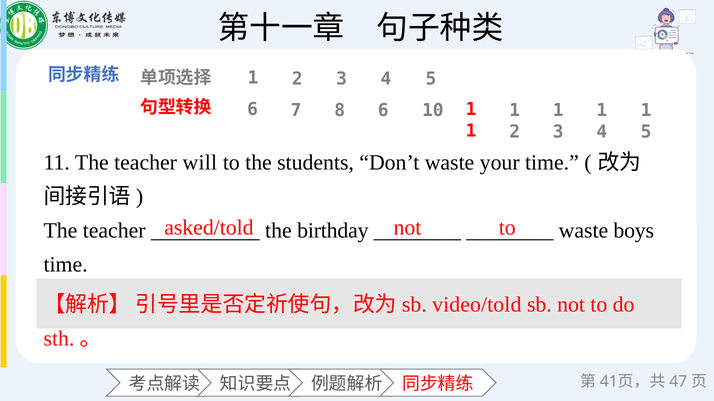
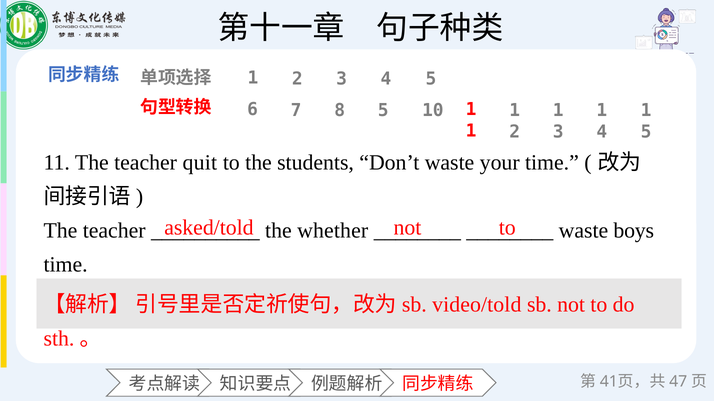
8 6: 6 -> 5 (383, 110)
will: will -> quit (200, 163)
birthday: birthday -> whether (333, 231)
